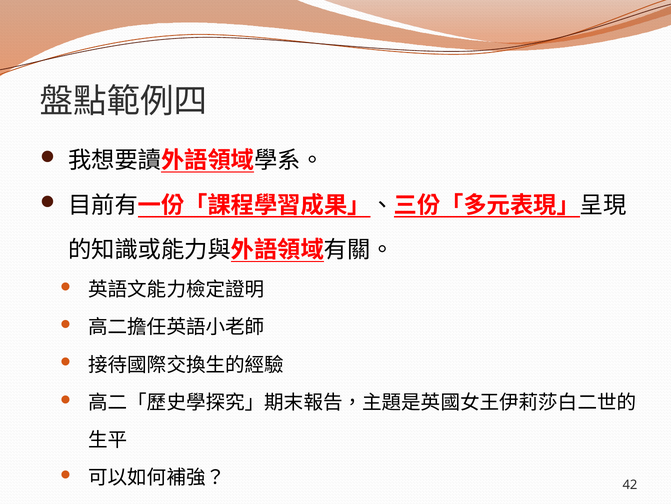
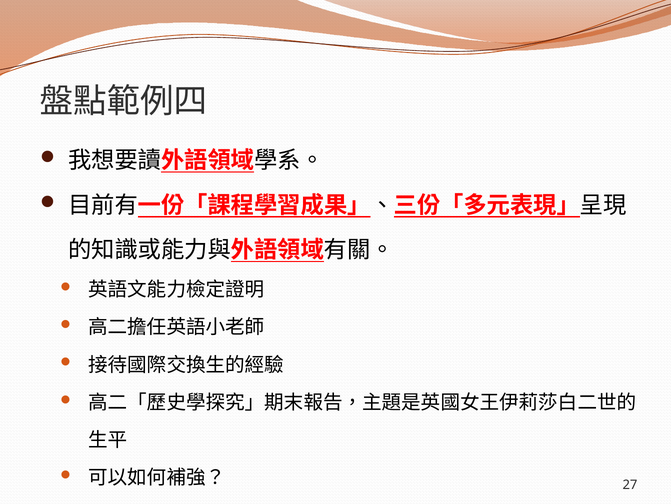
42: 42 -> 27 (630, 484)
